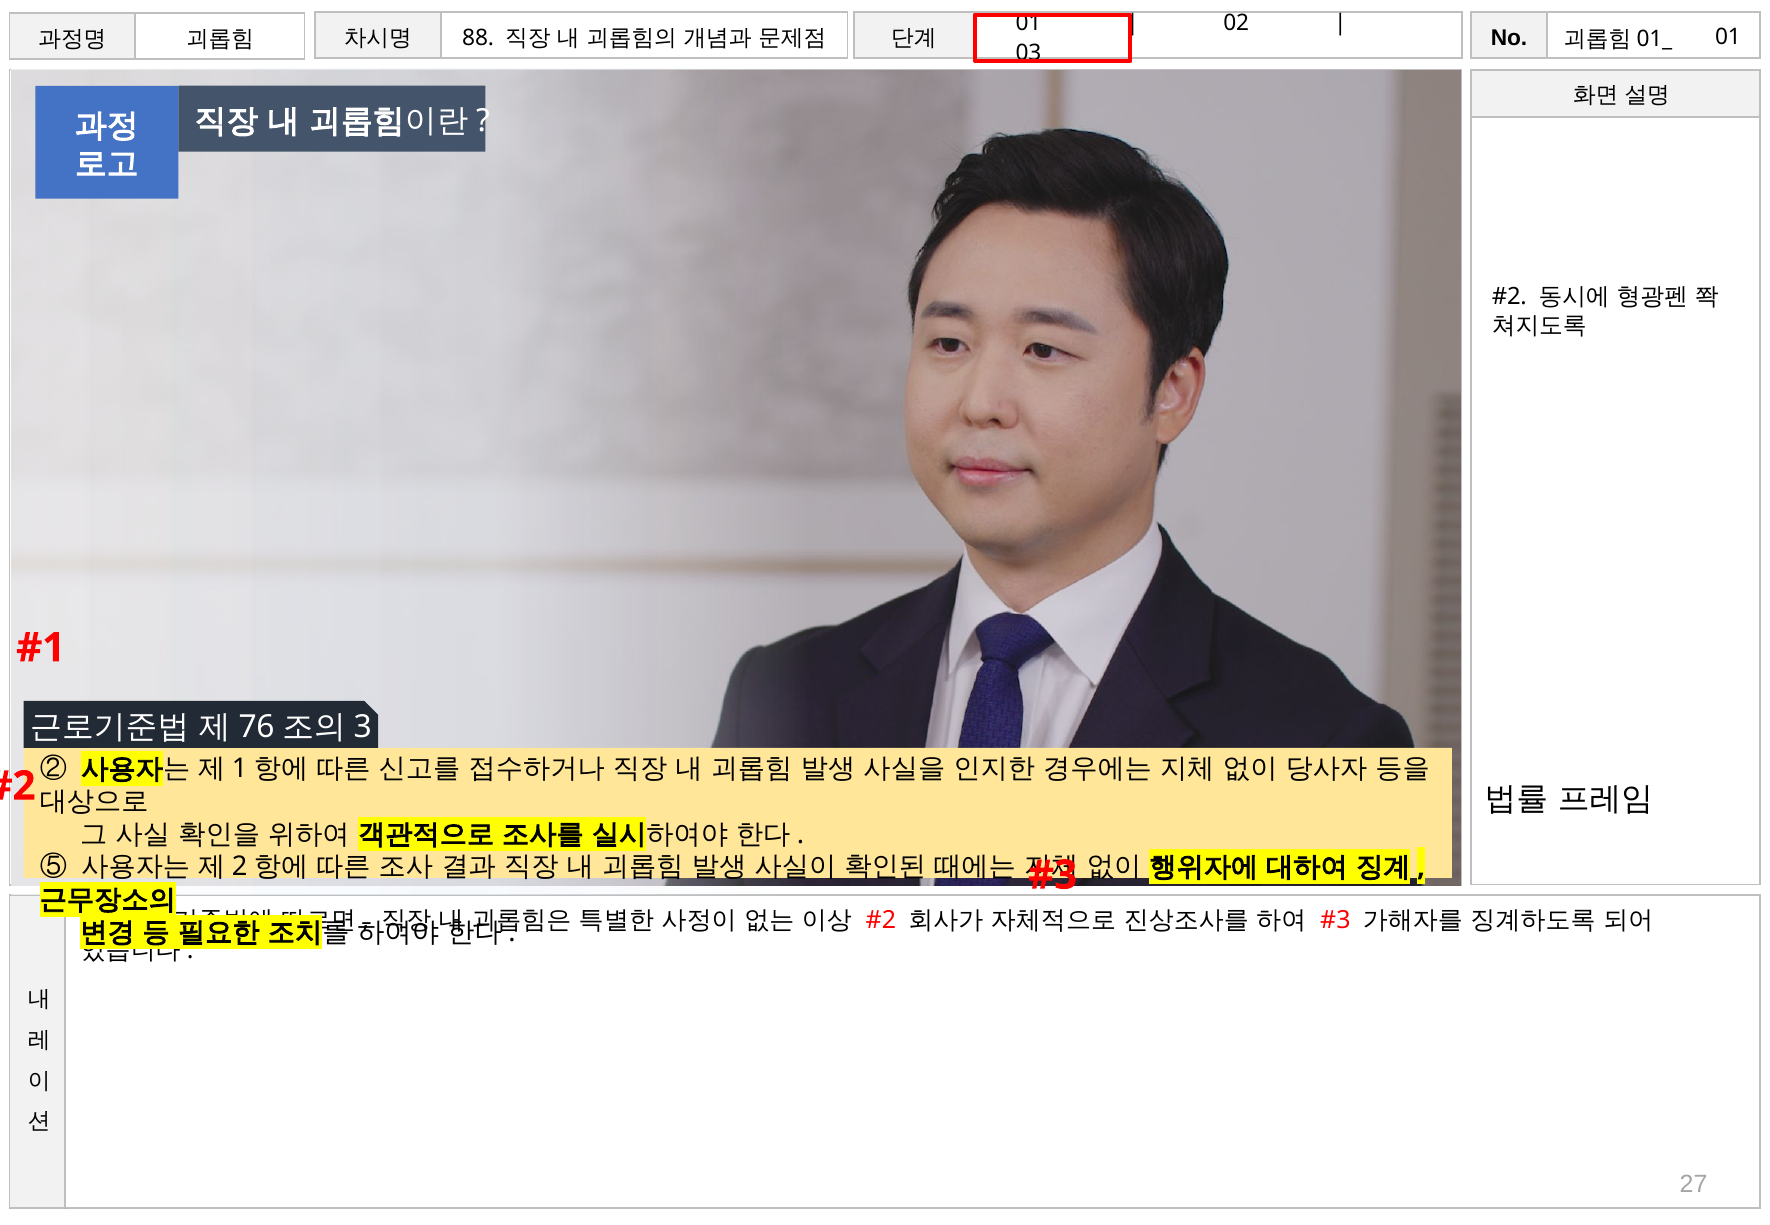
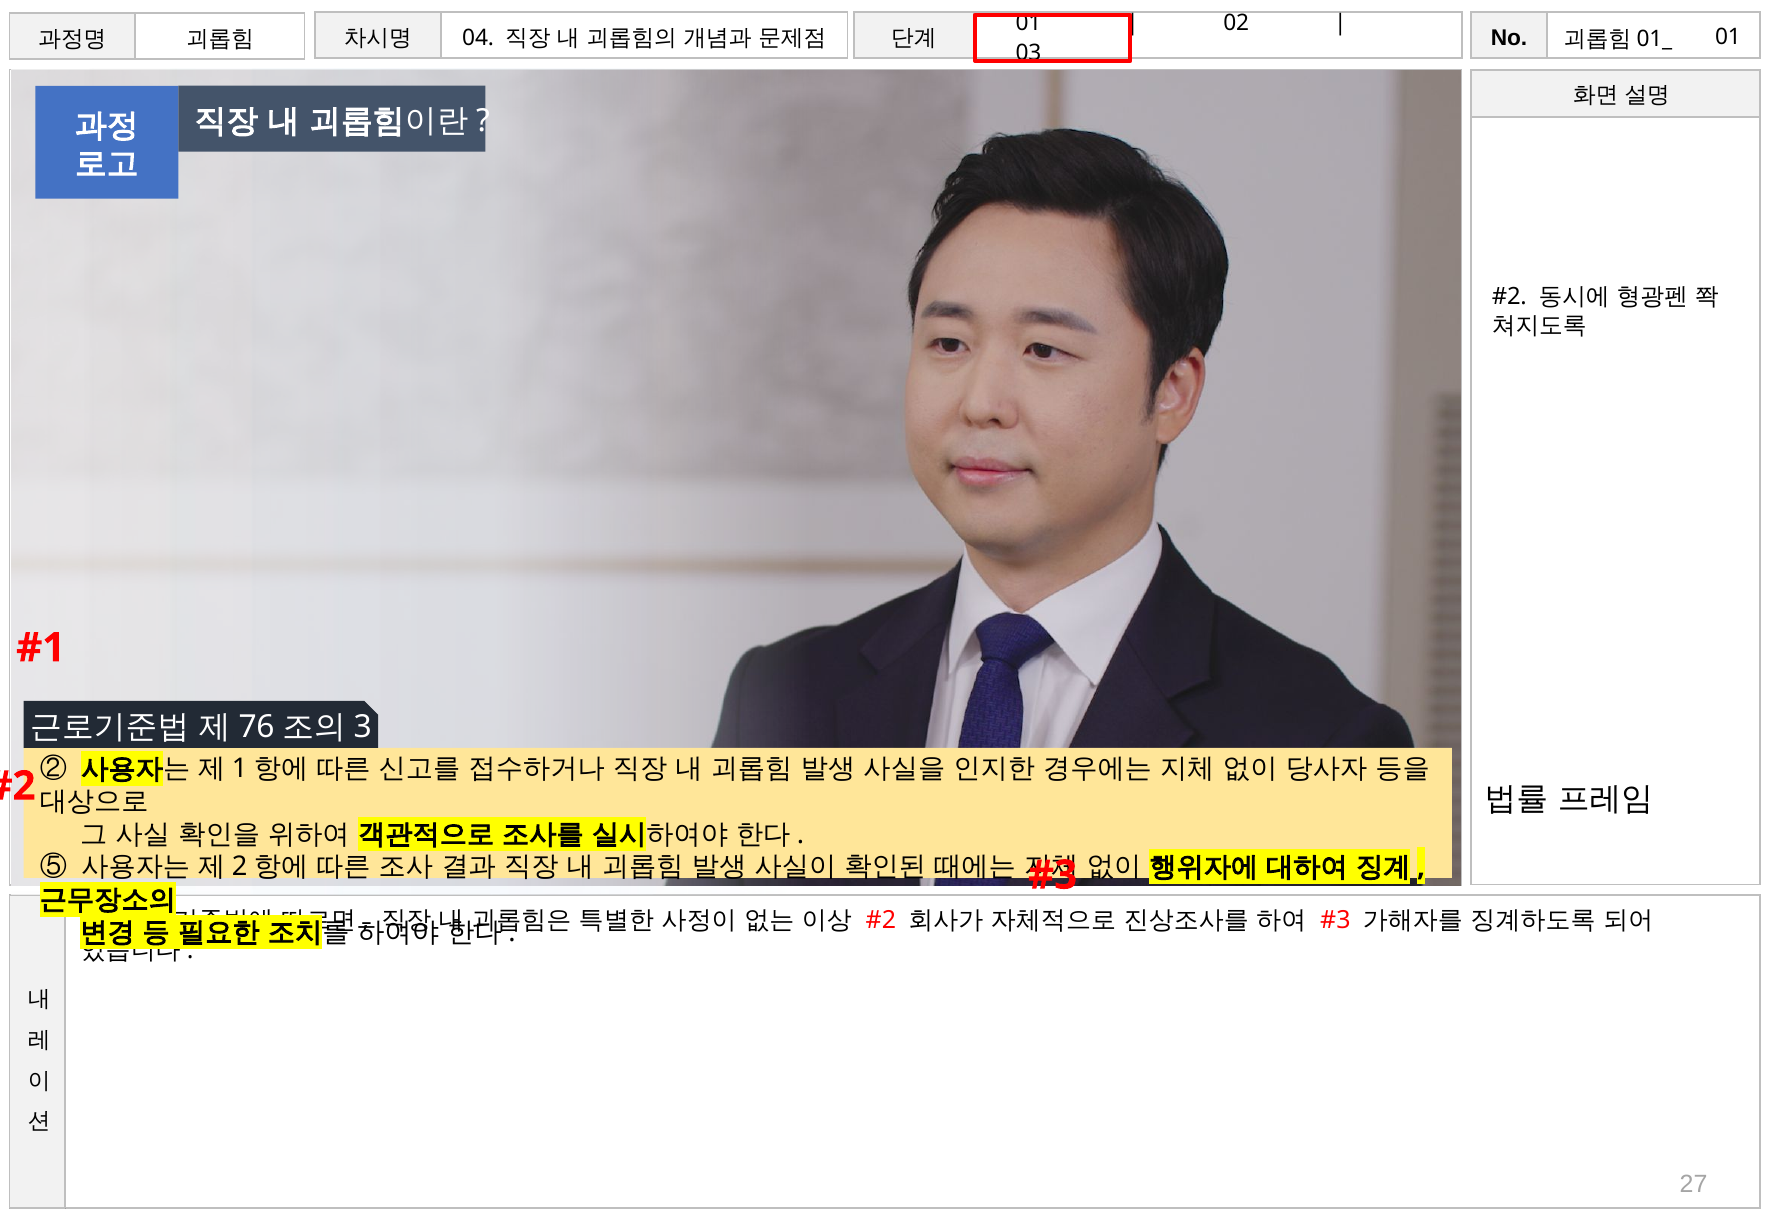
88: 88 -> 04 (478, 38)
